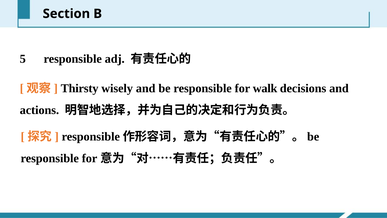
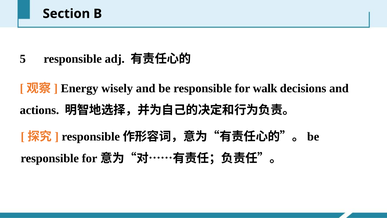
Thirsty: Thirsty -> Energy (80, 88)
